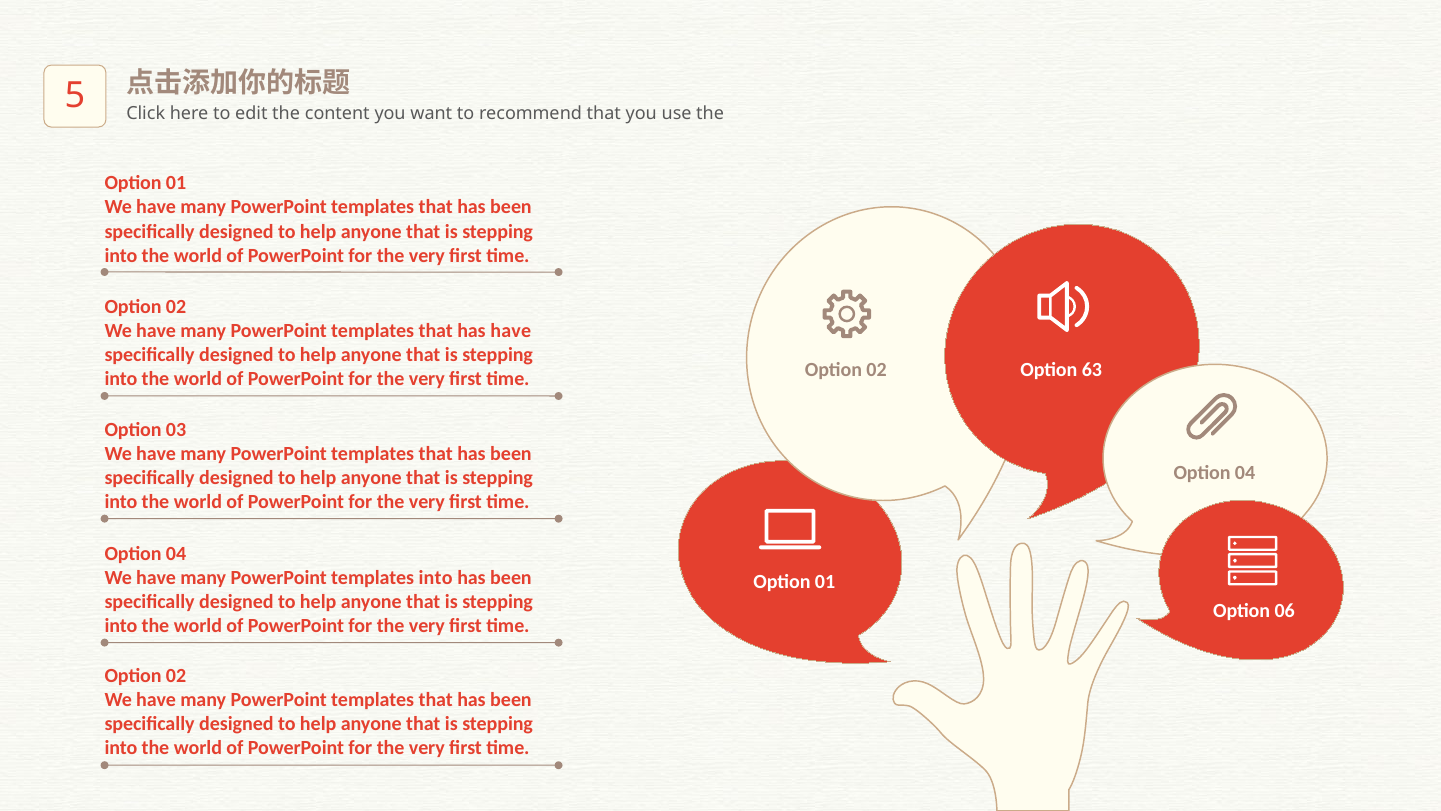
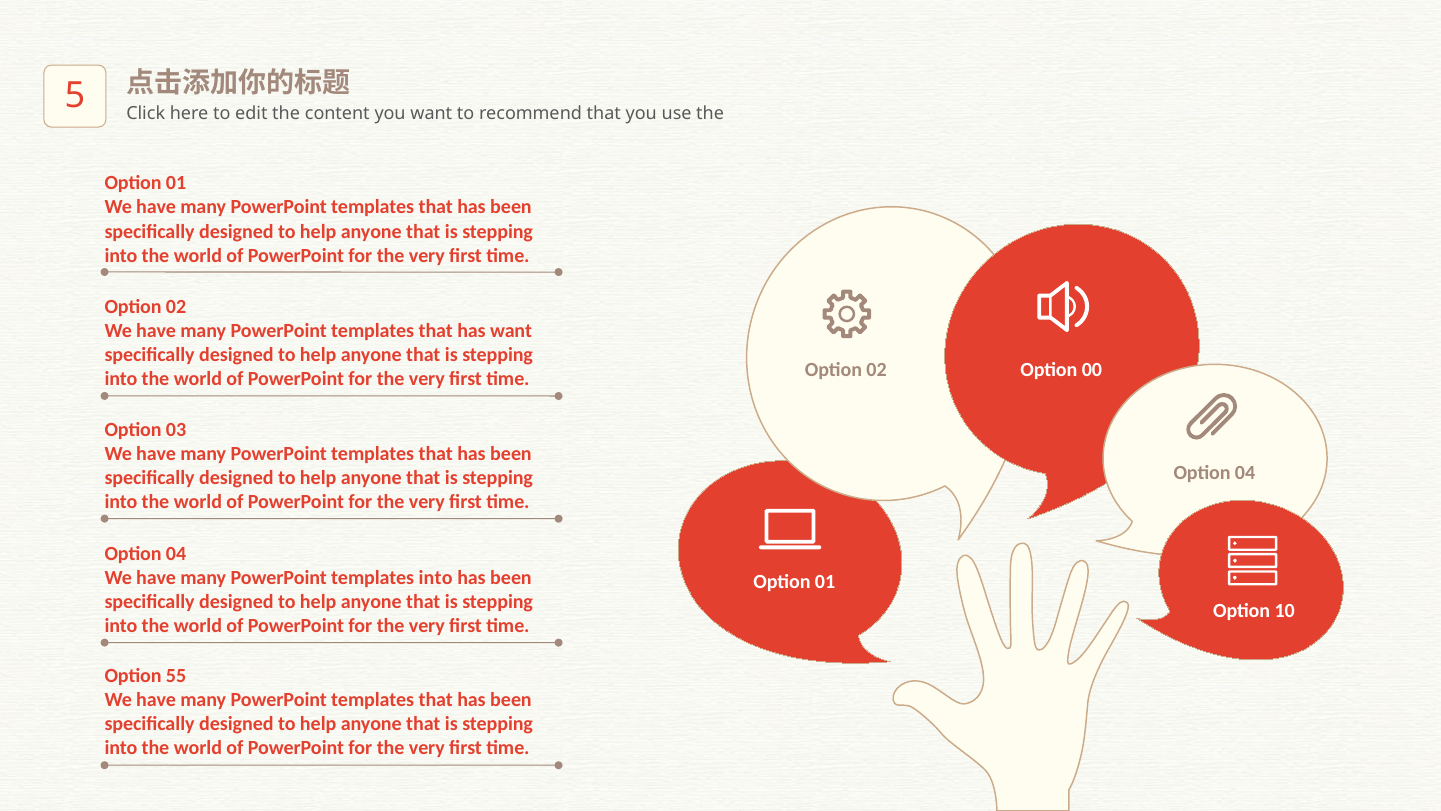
has have: have -> want (511, 331)
63: 63 -> 00 (1092, 369)
06: 06 -> 10 (1285, 611)
02: 02 -> 55 (176, 675)
